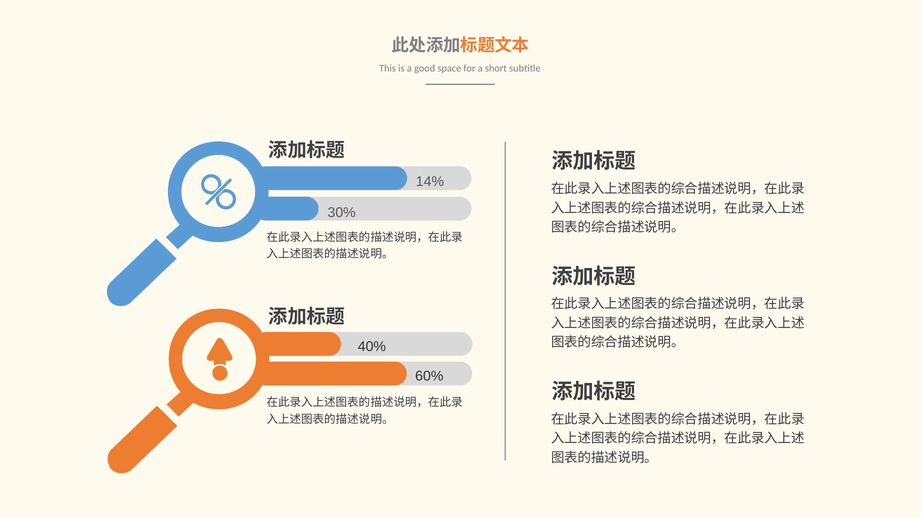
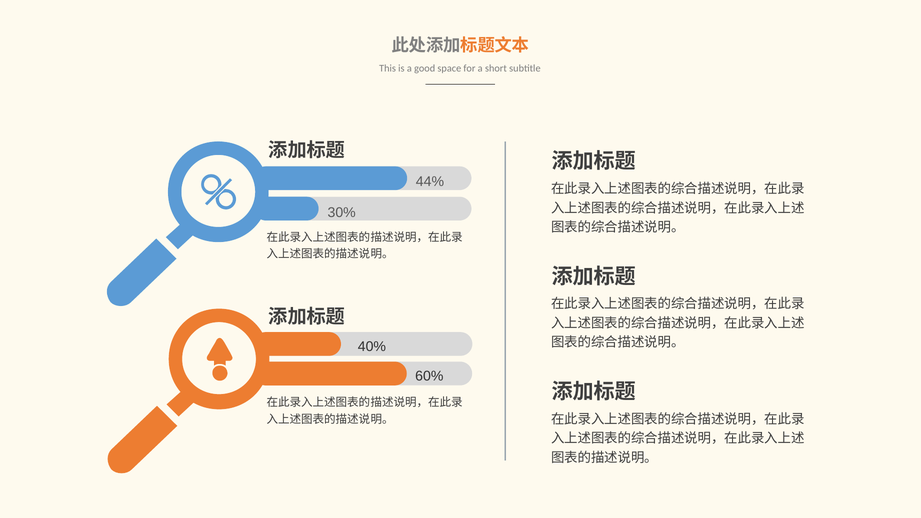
14%: 14% -> 44% (430, 182)
